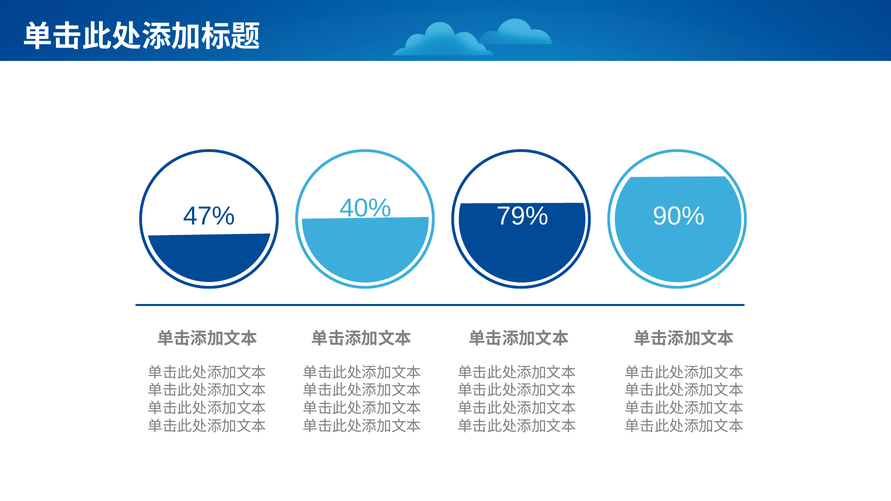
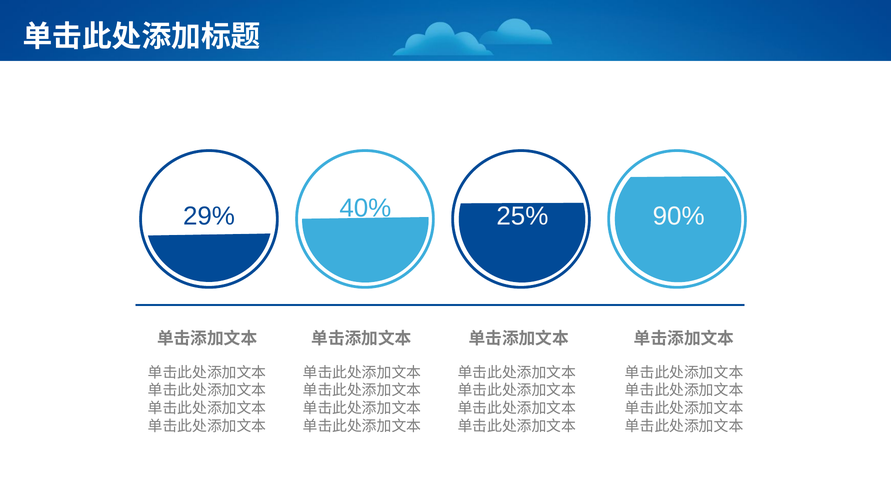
47%: 47% -> 29% (209, 216)
79%: 79% -> 25% (522, 216)
